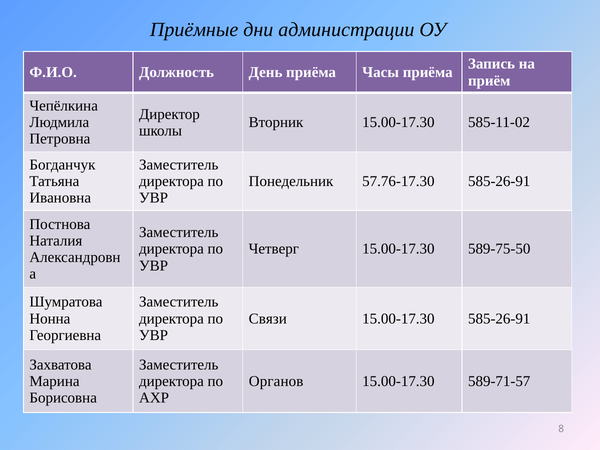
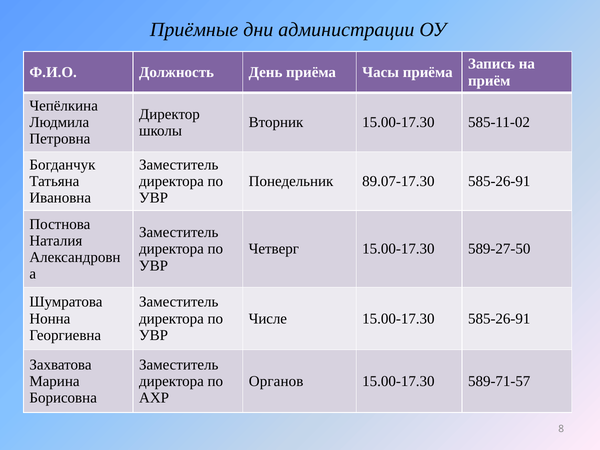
57.76-17.30: 57.76-17.30 -> 89.07-17.30 (398, 181)
589-75-50: 589-75-50 -> 589-27-50 (499, 249)
Связи: Связи -> Числе (268, 319)
